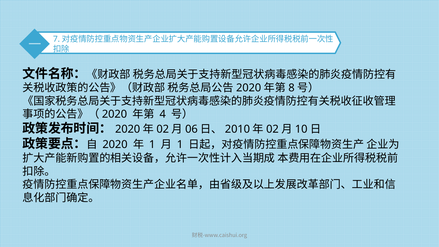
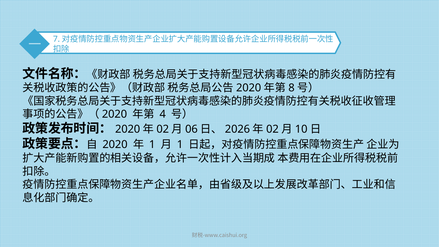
2010: 2010 -> 2026 (237, 129)
